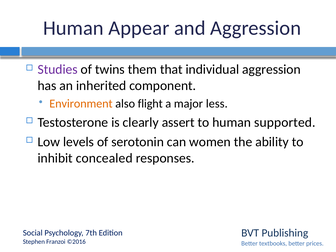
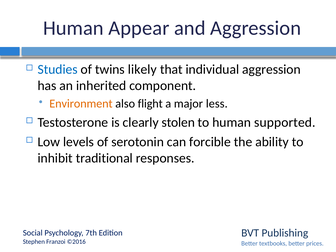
Studies colour: purple -> blue (58, 70)
them: them -> likely (142, 70)
assert: assert -> stolen (178, 122)
women: women -> forcible (210, 142)
concealed: concealed -> traditional (104, 158)
